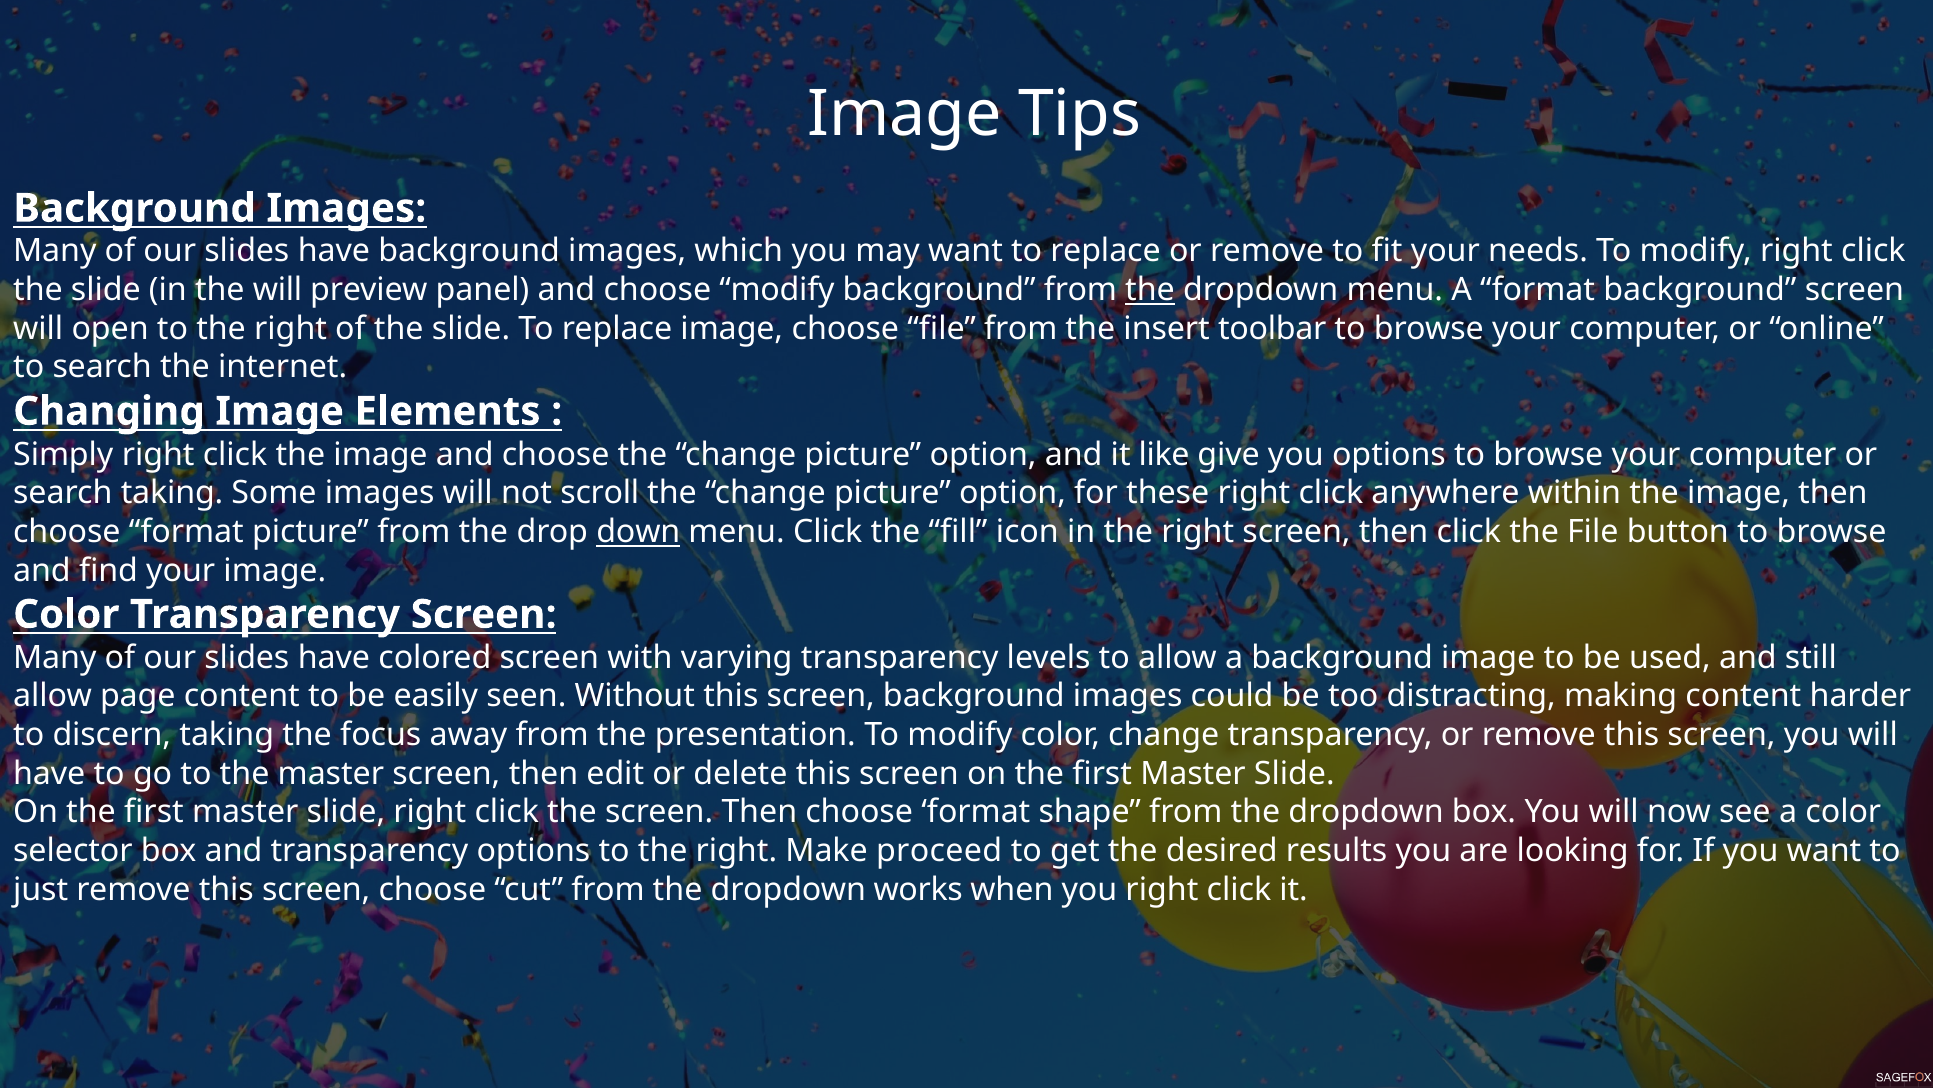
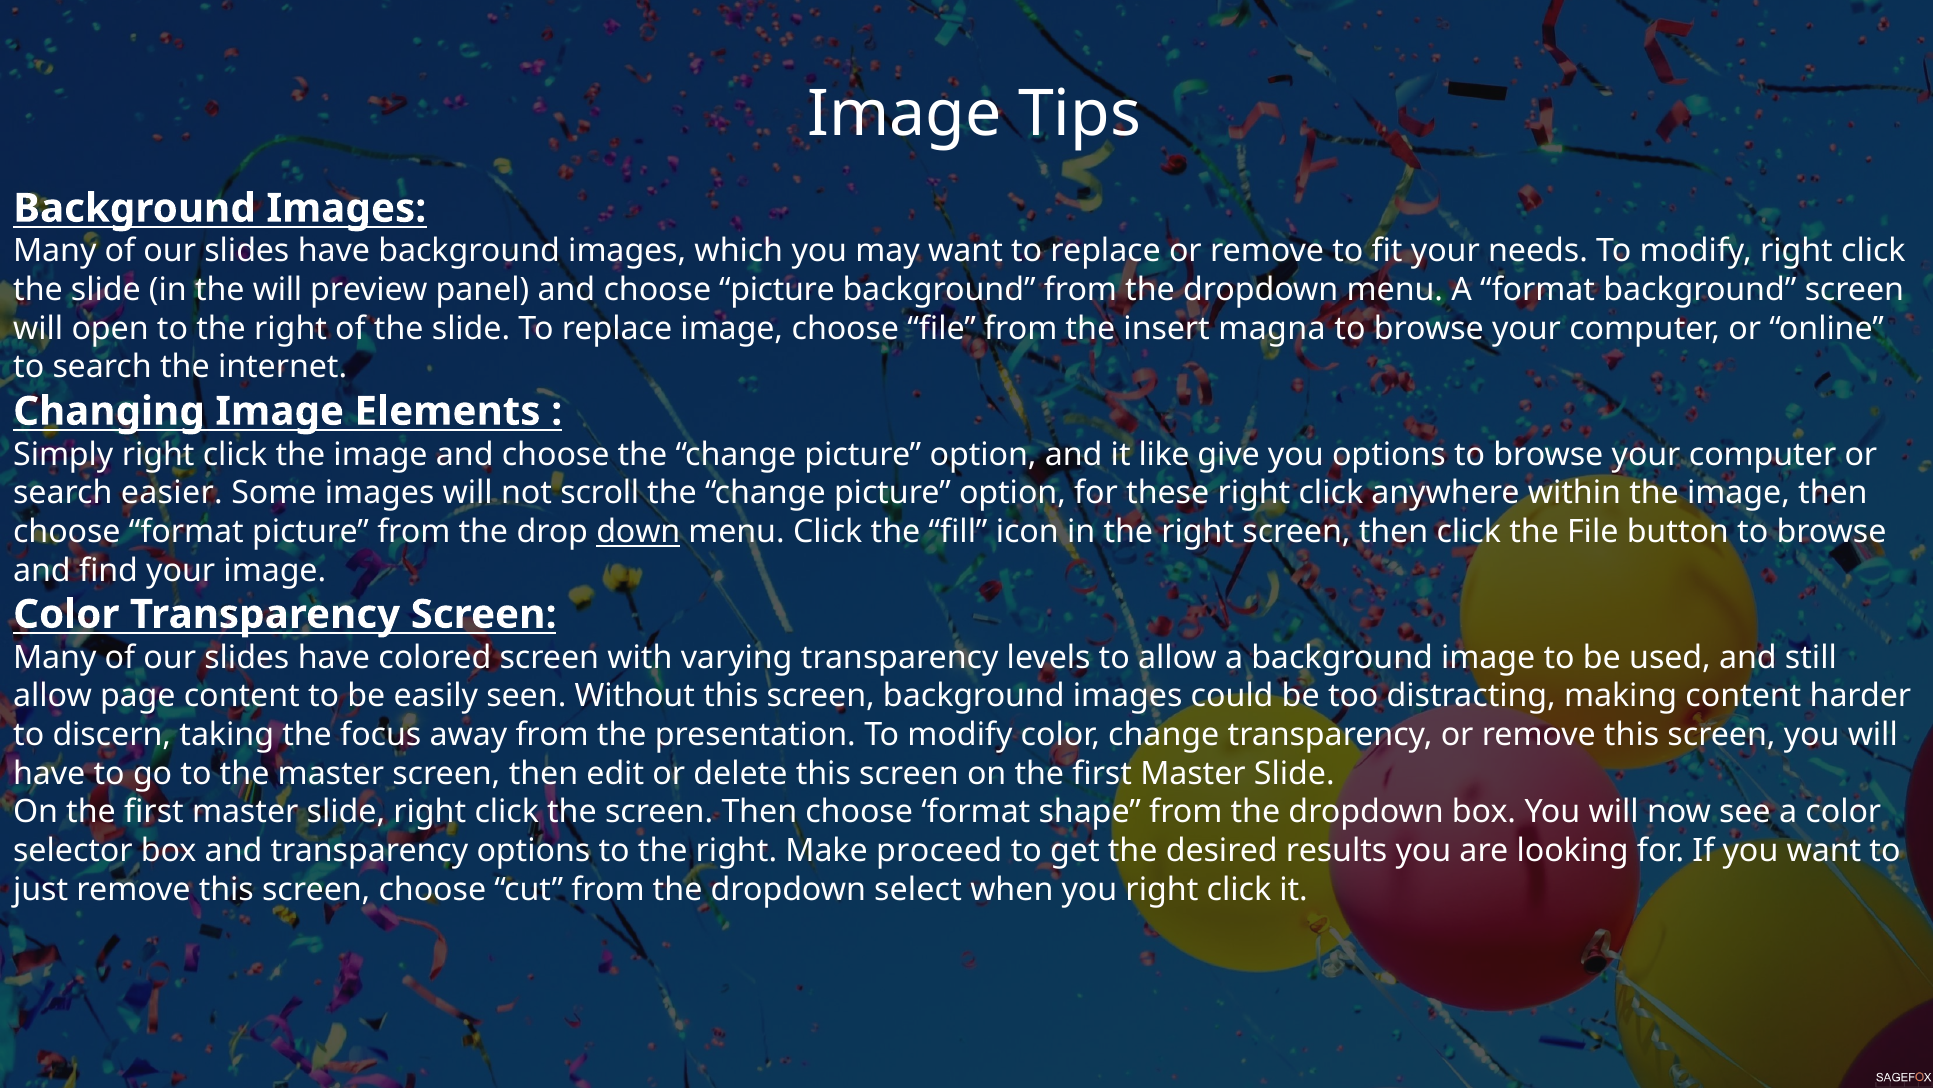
choose modify: modify -> picture (777, 290)
the underline: present -> none (1150, 290)
toolbar: toolbar -> magna (1272, 328)
search taking: taking -> easier (172, 493)
works: works -> select (918, 889)
